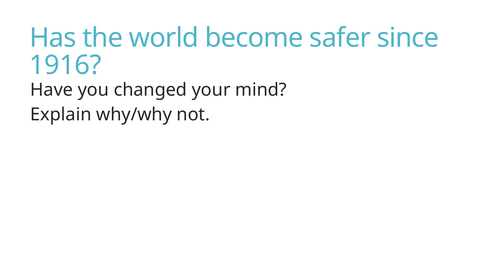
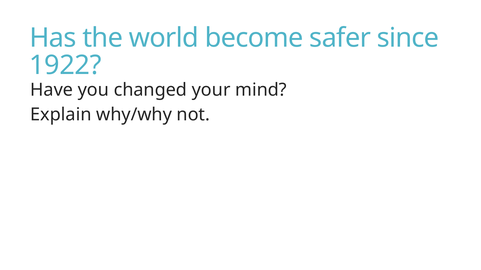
1916: 1916 -> 1922 (65, 66)
